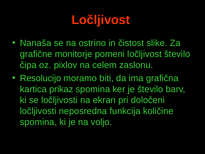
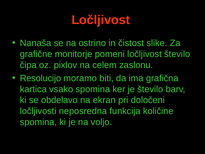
prikaz: prikaz -> vsako (61, 89)
se ločljivosti: ločljivosti -> obdelavo (59, 100)
